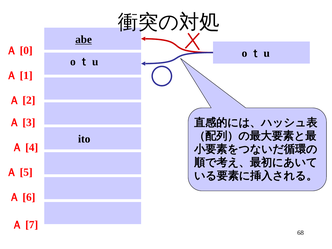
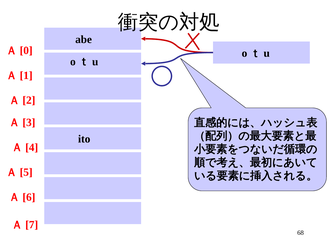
abe underline: present -> none (84, 39)
